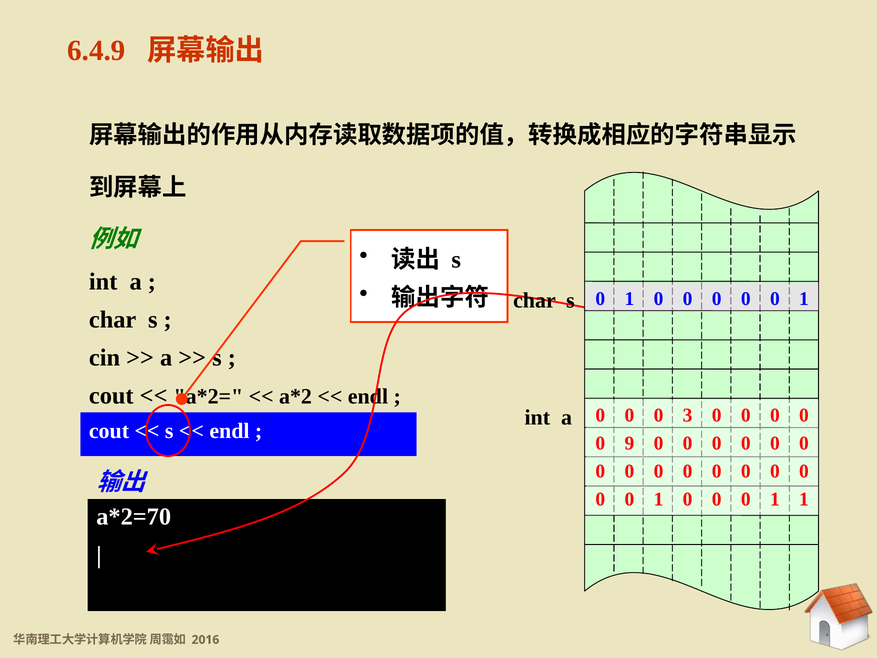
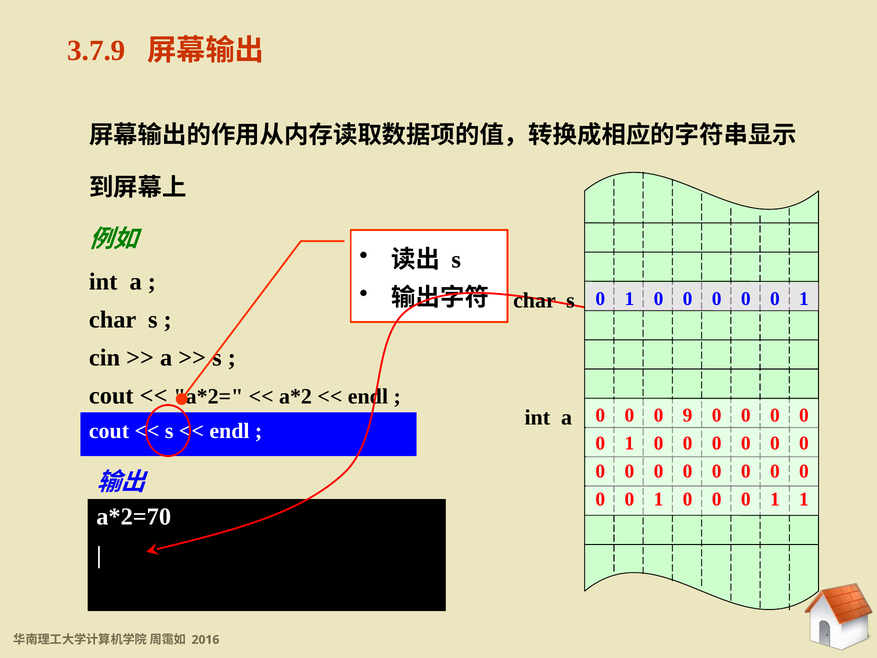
6.4.9: 6.4.9 -> 3.7.9 (96, 51)
3: 3 -> 9 (688, 415)
9: 9 -> 1 (629, 443)
